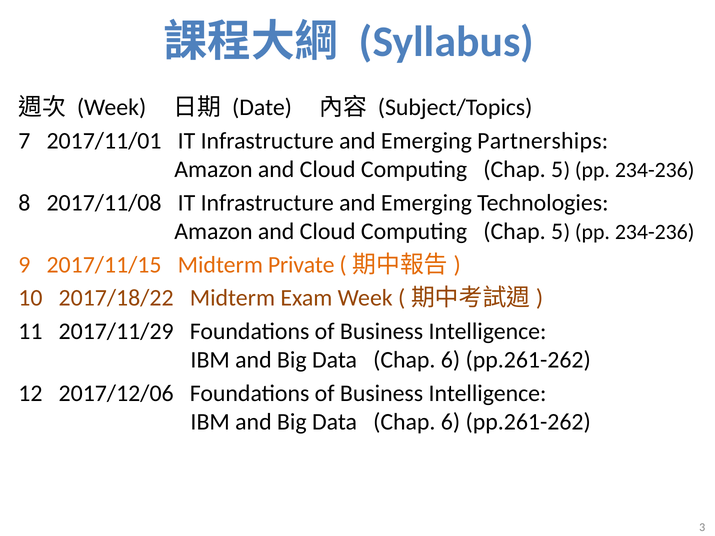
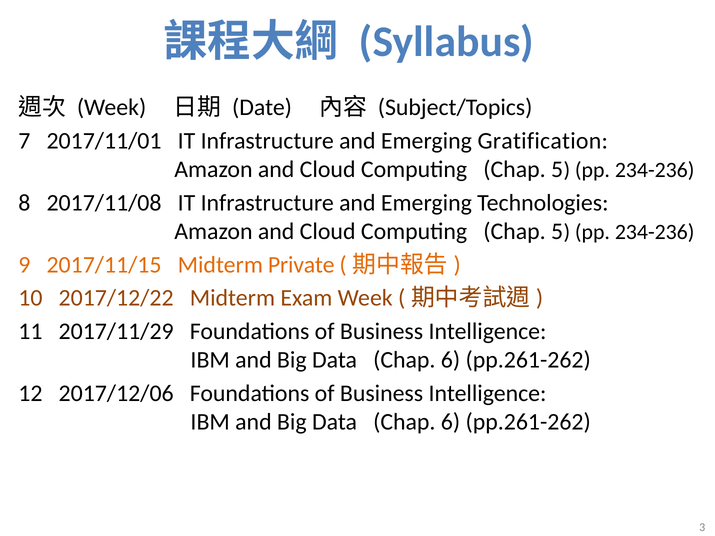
Partnerships: Partnerships -> Gratification (543, 141)
2017/18/22: 2017/18/22 -> 2017/12/22 (116, 298)
